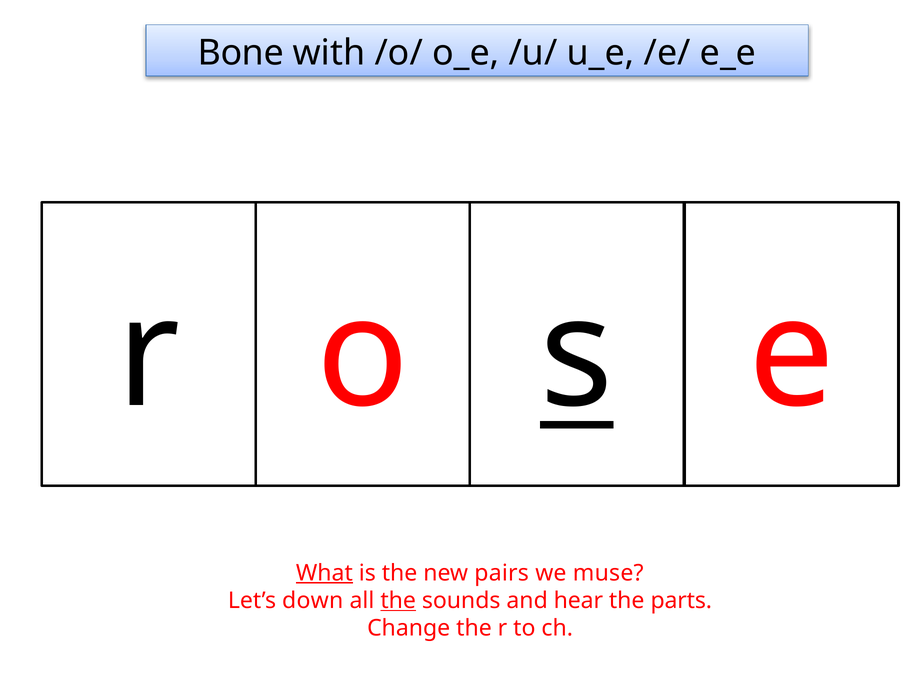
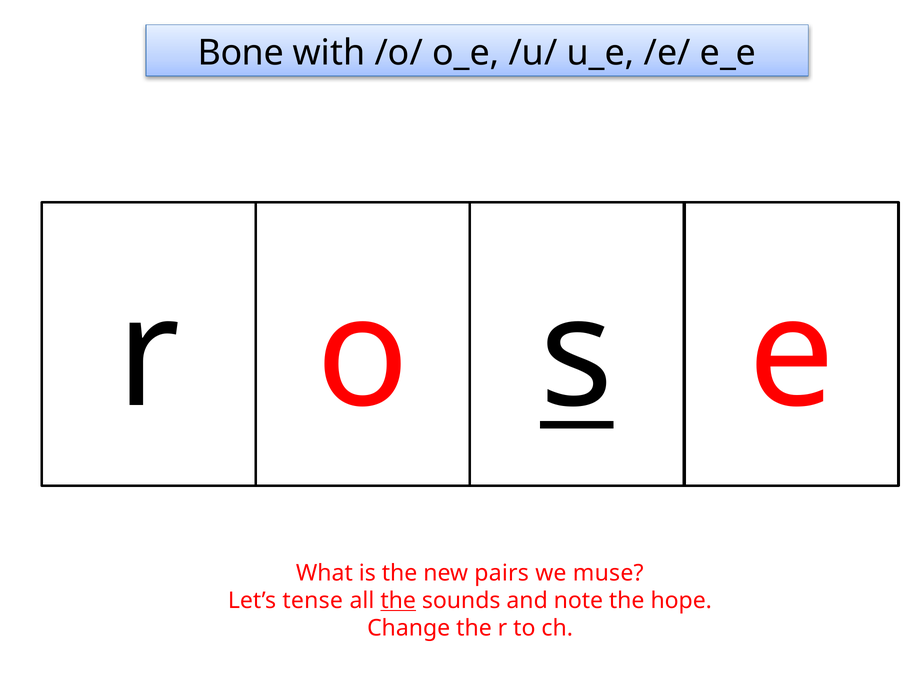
What underline: present -> none (324, 573)
down: down -> tense (313, 601)
hear: hear -> note (578, 601)
parts: parts -> hope (681, 601)
